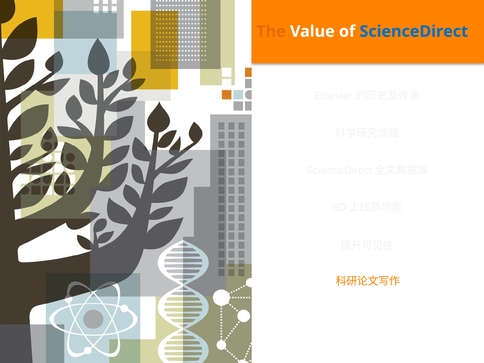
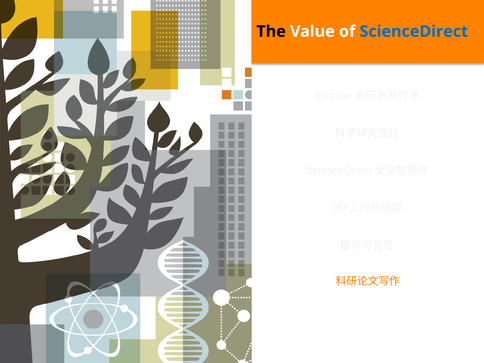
The colour: orange -> black (271, 31)
